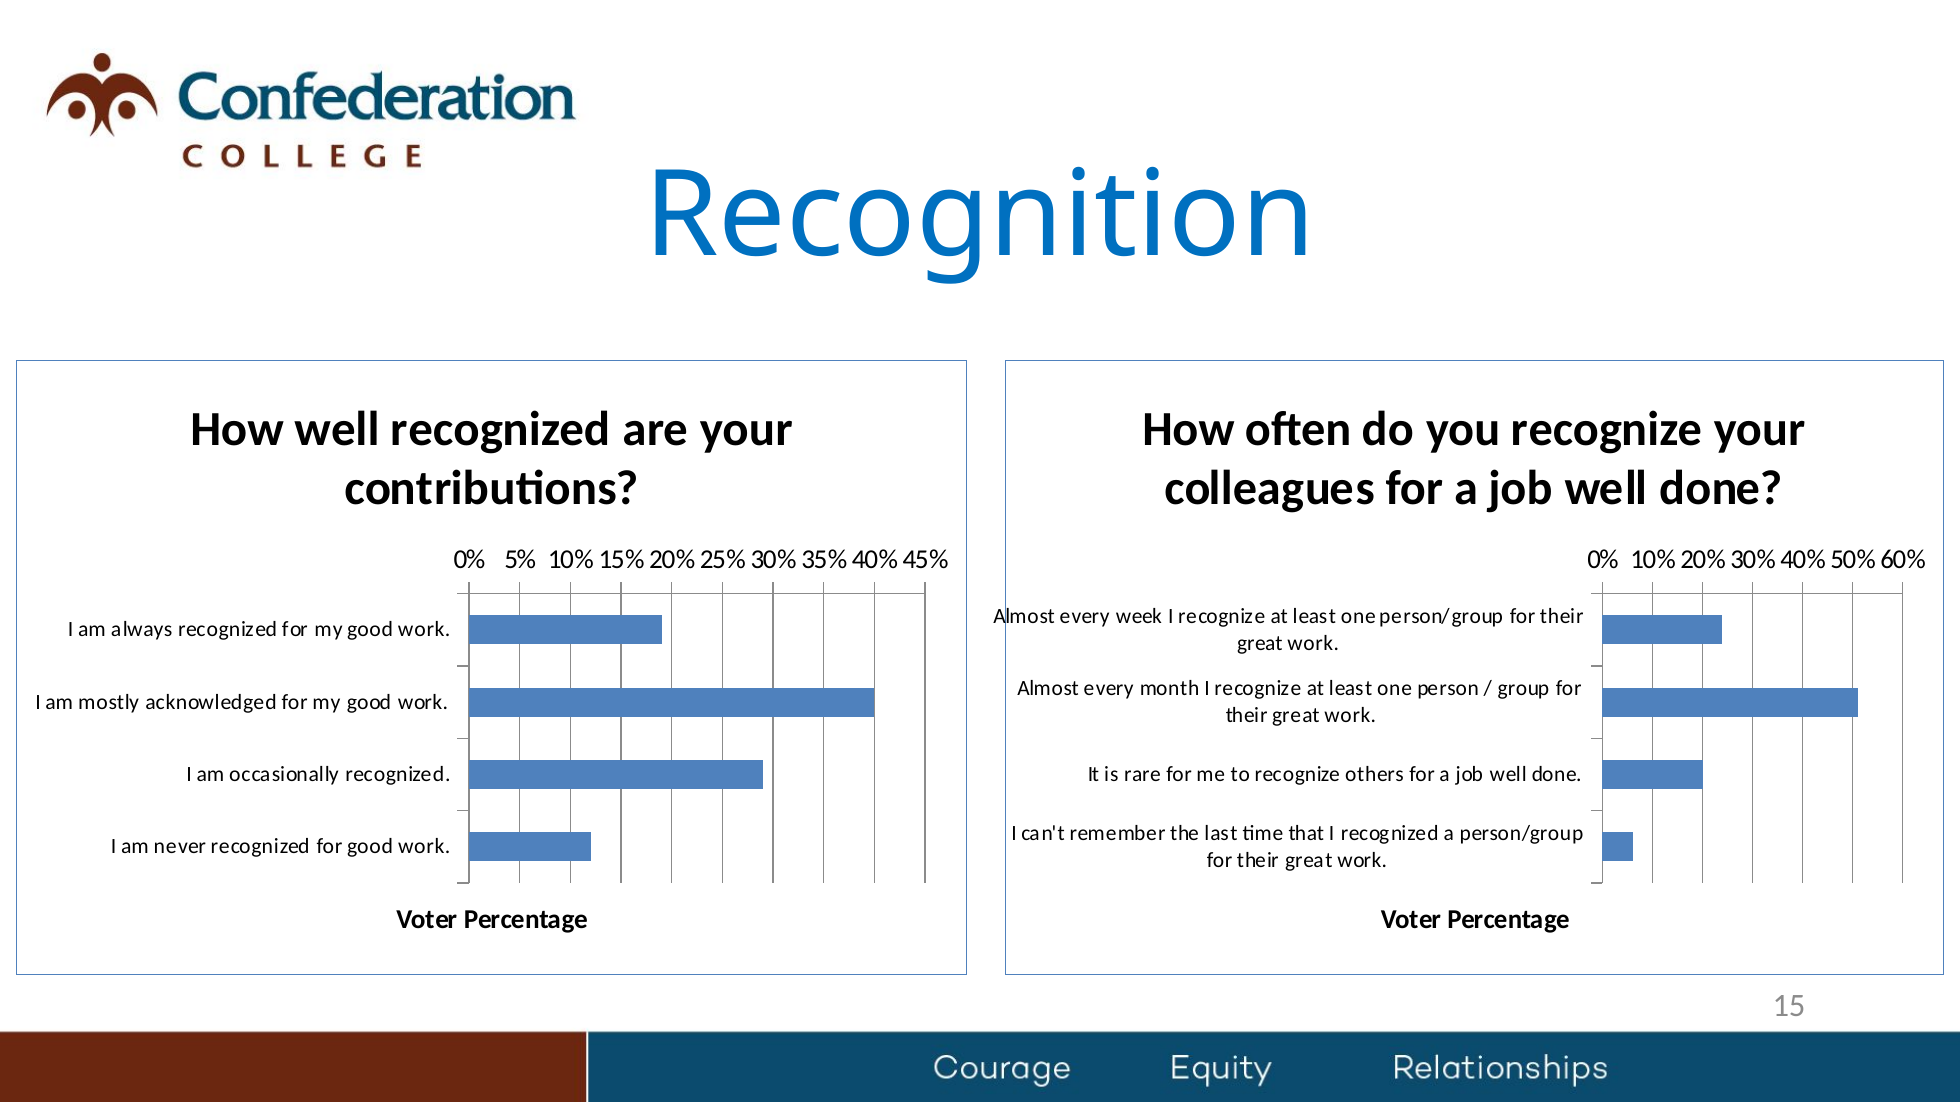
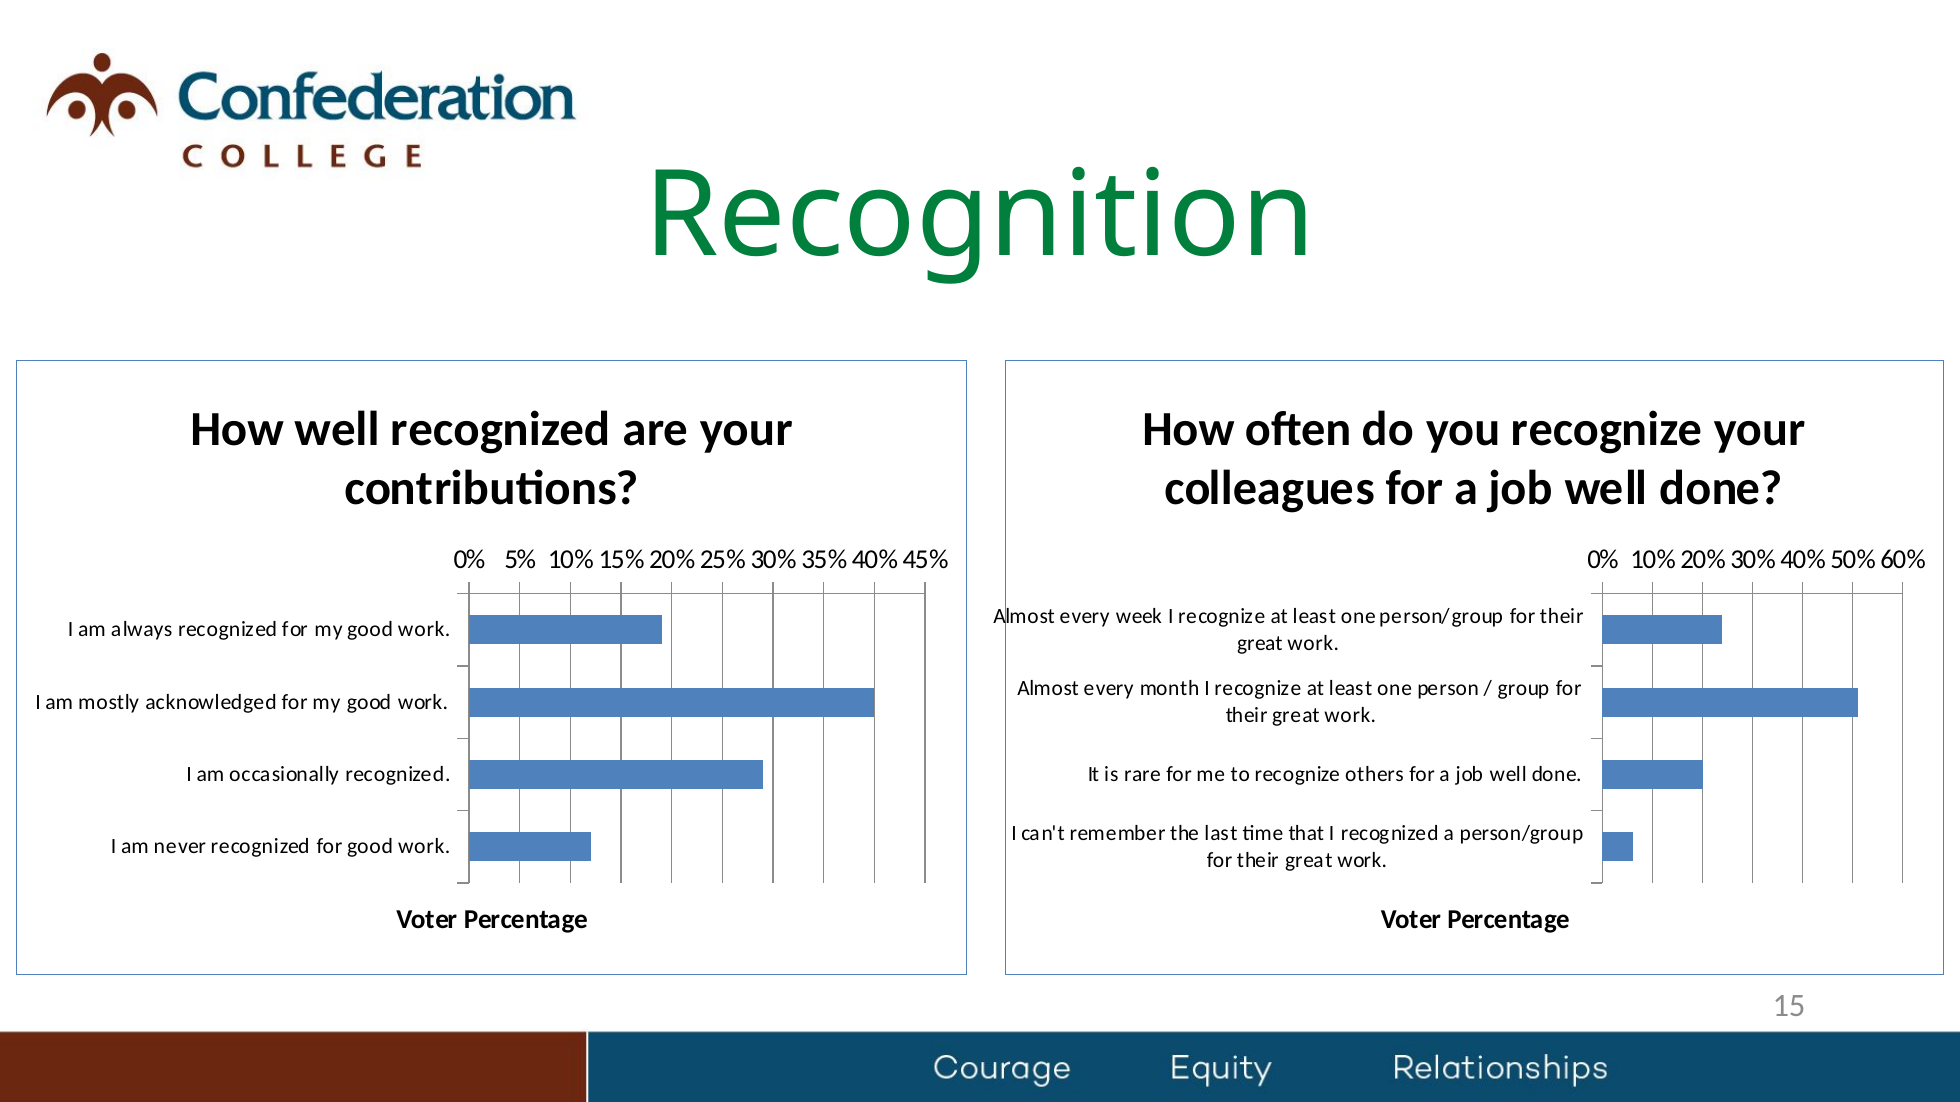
Recognition colour: blue -> green (980, 216)
